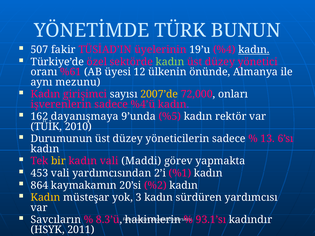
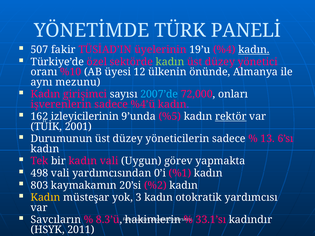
BUNUN: BUNUN -> PANELİ (246, 31)
%61: %61 -> %10 (71, 72)
2007’de colour: yellow -> light blue (159, 94)
dayanışmaya: dayanışmaya -> izleyicilerinin (85, 117)
rektör underline: none -> present (231, 117)
2010: 2010 -> 2001 (78, 127)
bir colour: yellow -> white (58, 161)
Maddi: Maddi -> Uygun (141, 161)
453: 453 -> 498 (39, 173)
2’i: 2’i -> 0’i (160, 173)
864: 864 -> 803 (39, 185)
sürdüren: sürdüren -> otokratik (199, 198)
93.1’sı: 93.1’sı -> 33.1’sı (211, 220)
